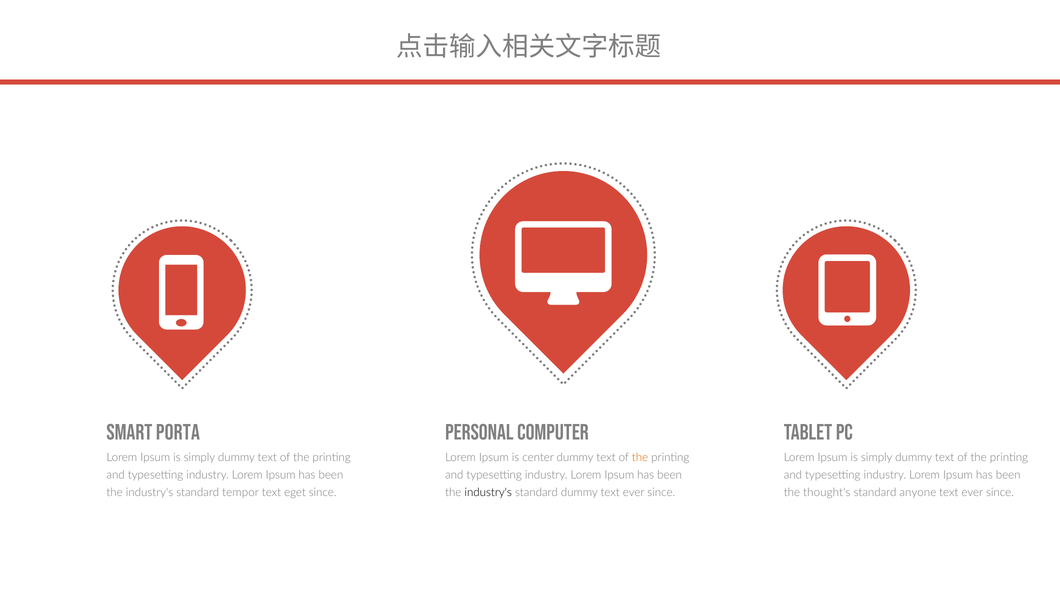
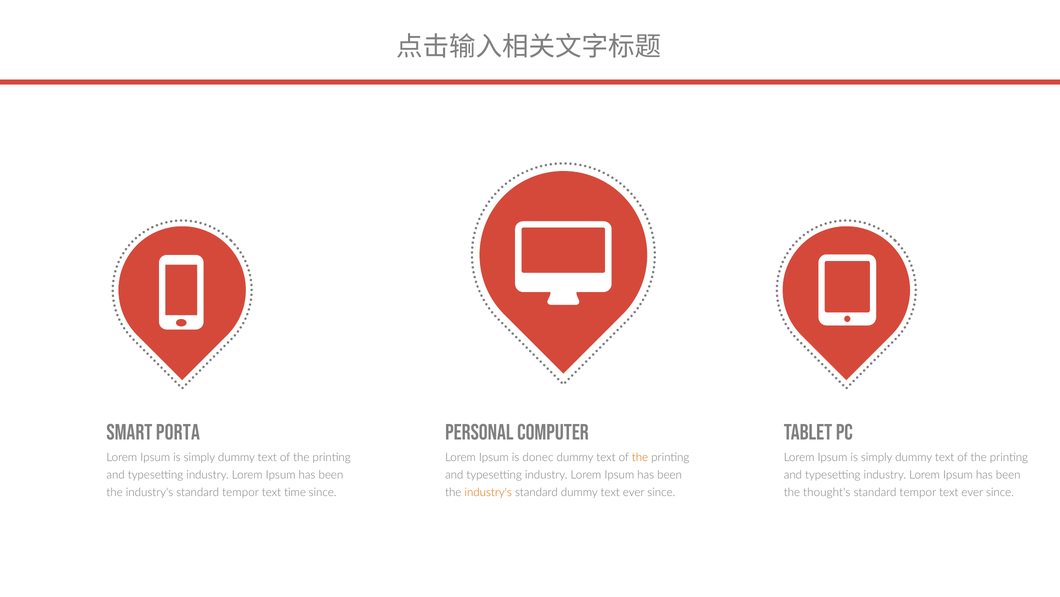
center: center -> donec (538, 457)
eget: eget -> time (295, 492)
industry's colour: black -> orange (488, 492)
anyone: anyone -> tempor (918, 492)
